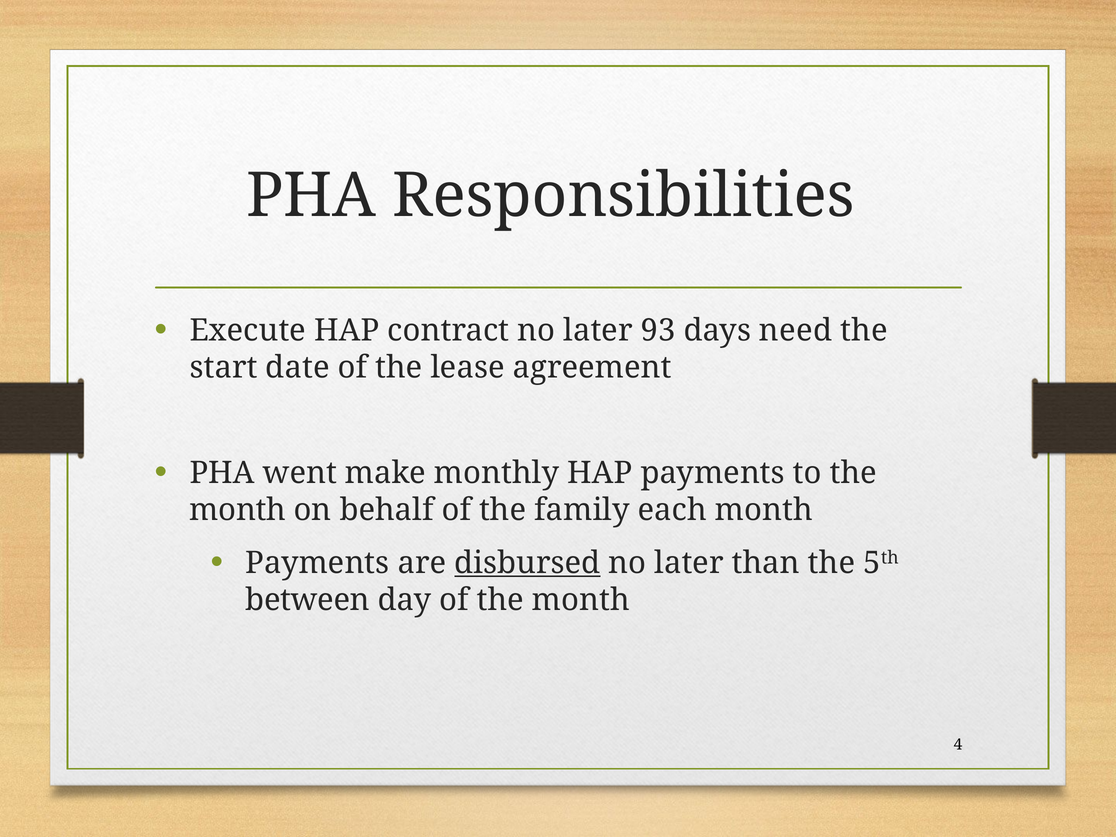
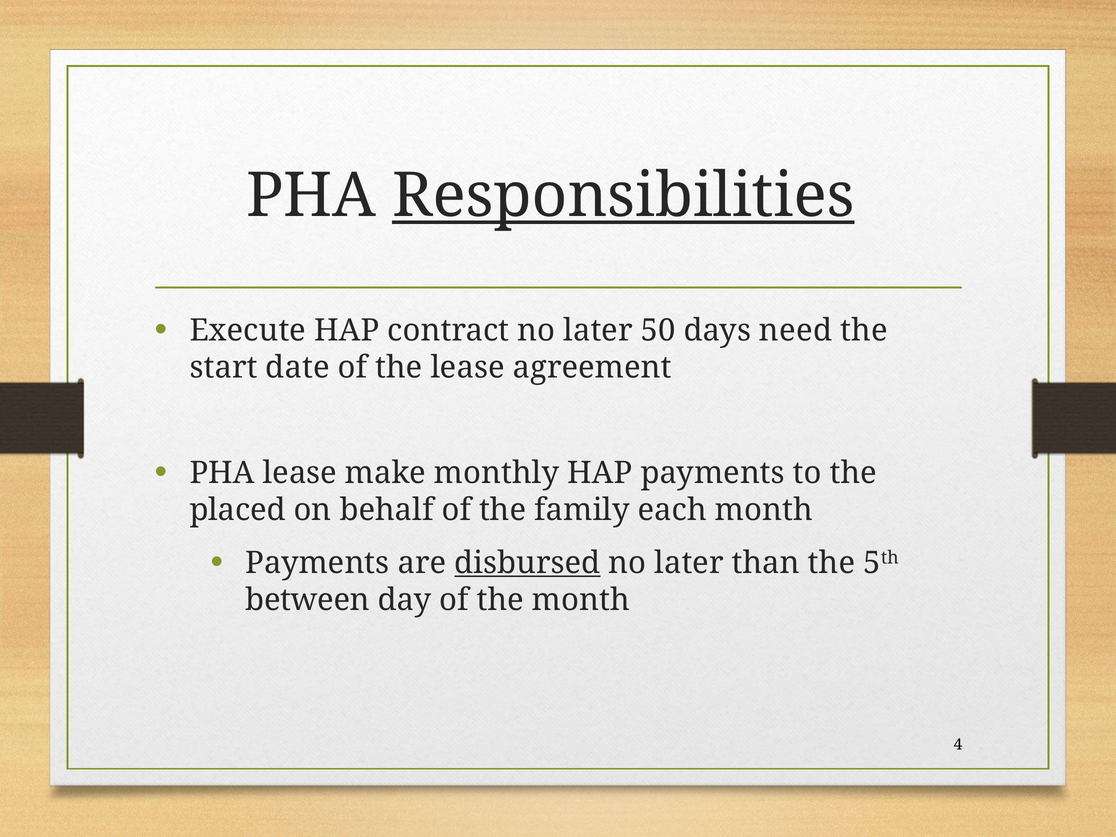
Responsibilities underline: none -> present (623, 196)
93: 93 -> 50 (658, 330)
PHA went: went -> lease (300, 473)
month: month -> placed (238, 510)
